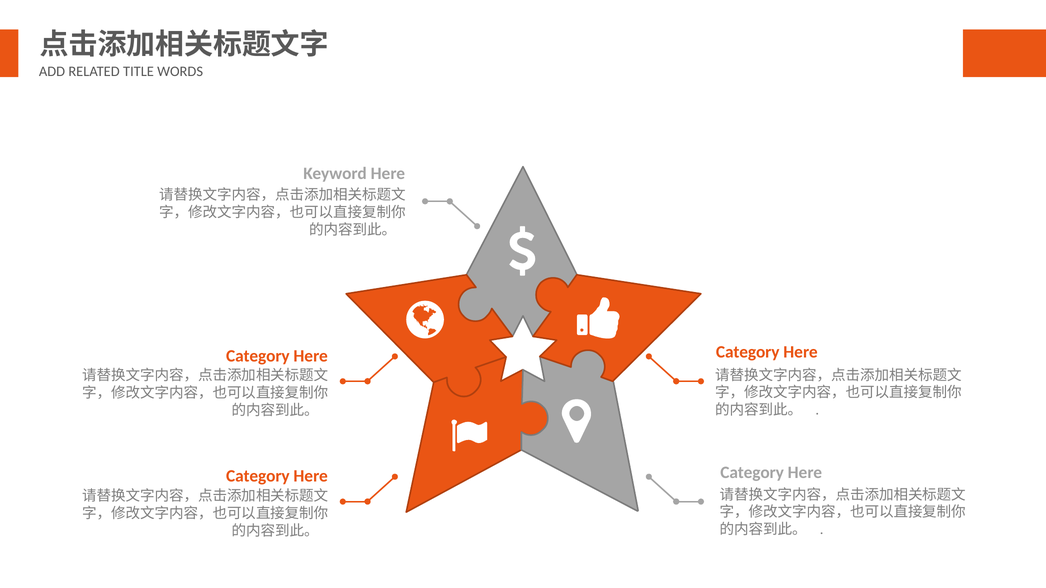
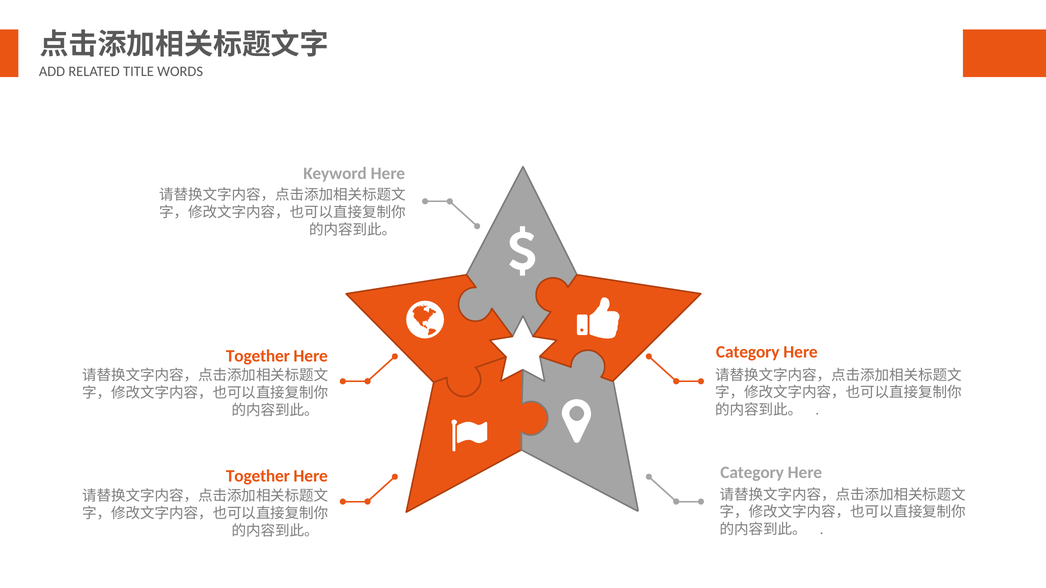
Category: Category -> Together (258, 356)
Category: Category -> Together (258, 476)
